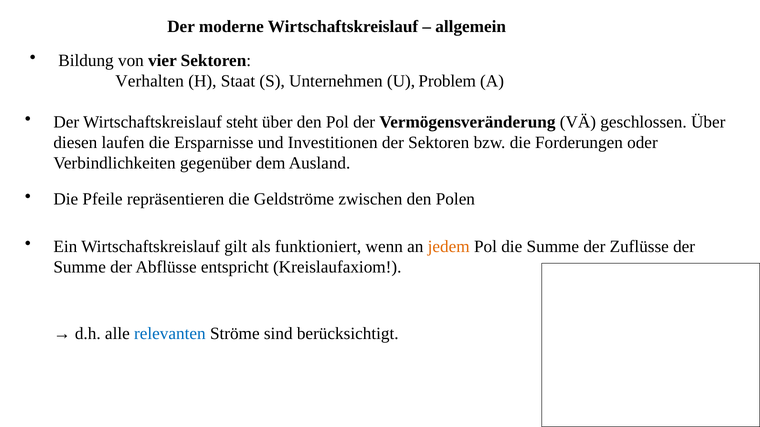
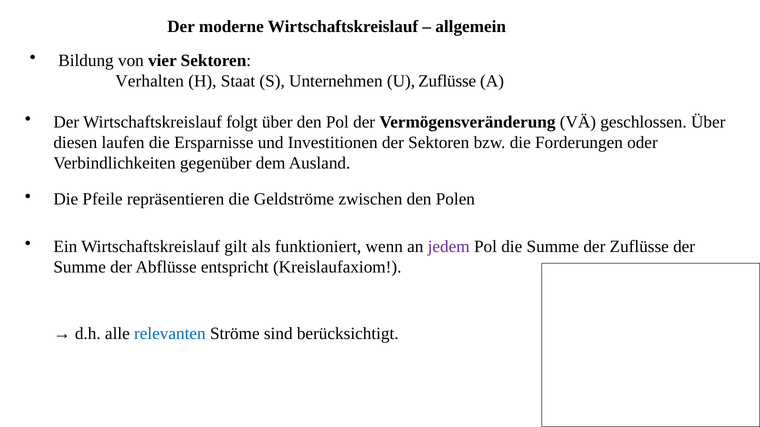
U Problem: Problem -> Zuflüsse (447, 81)
steht: steht -> folgt (242, 122)
jedem colour: orange -> purple (449, 247)
